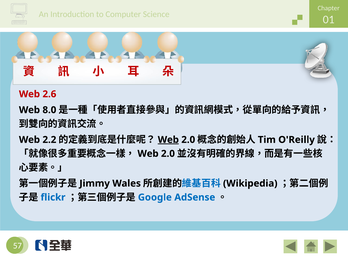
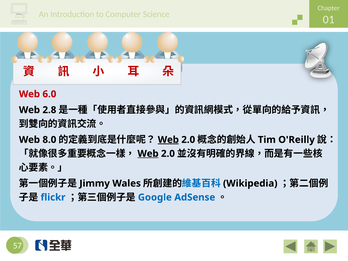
2.6: 2.6 -> 6.0 (49, 94)
8.0: 8.0 -> 2.8 (49, 110)
2.2: 2.2 -> 8.0 (49, 140)
Web underline: none -> present (148, 154)
